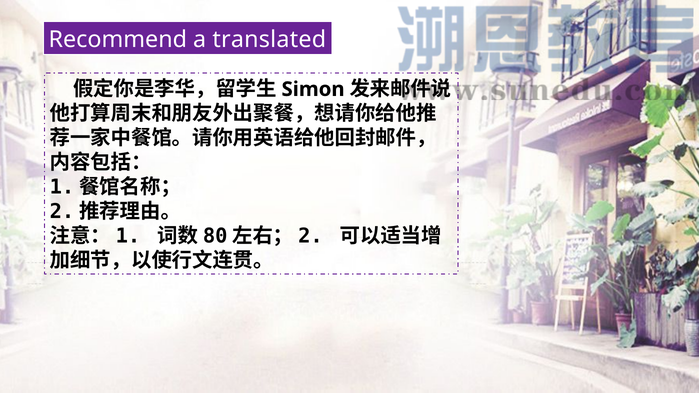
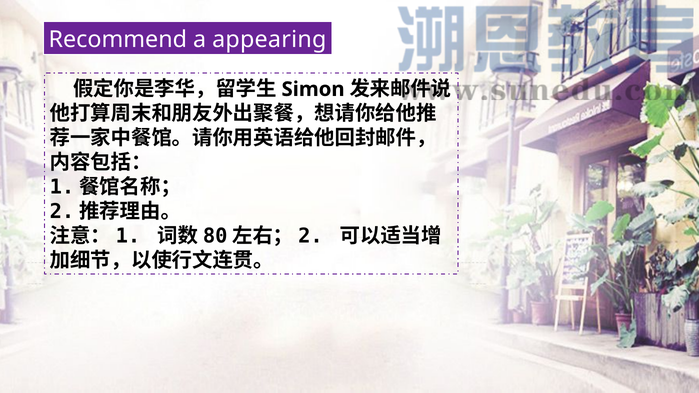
translated: translated -> appearing (269, 40)
